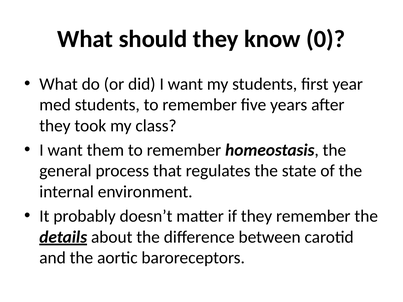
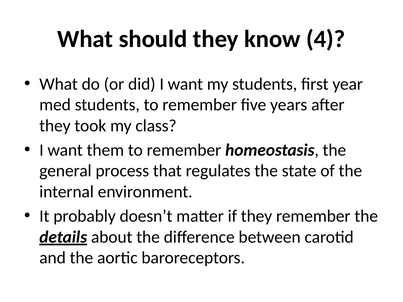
0: 0 -> 4 (326, 39)
